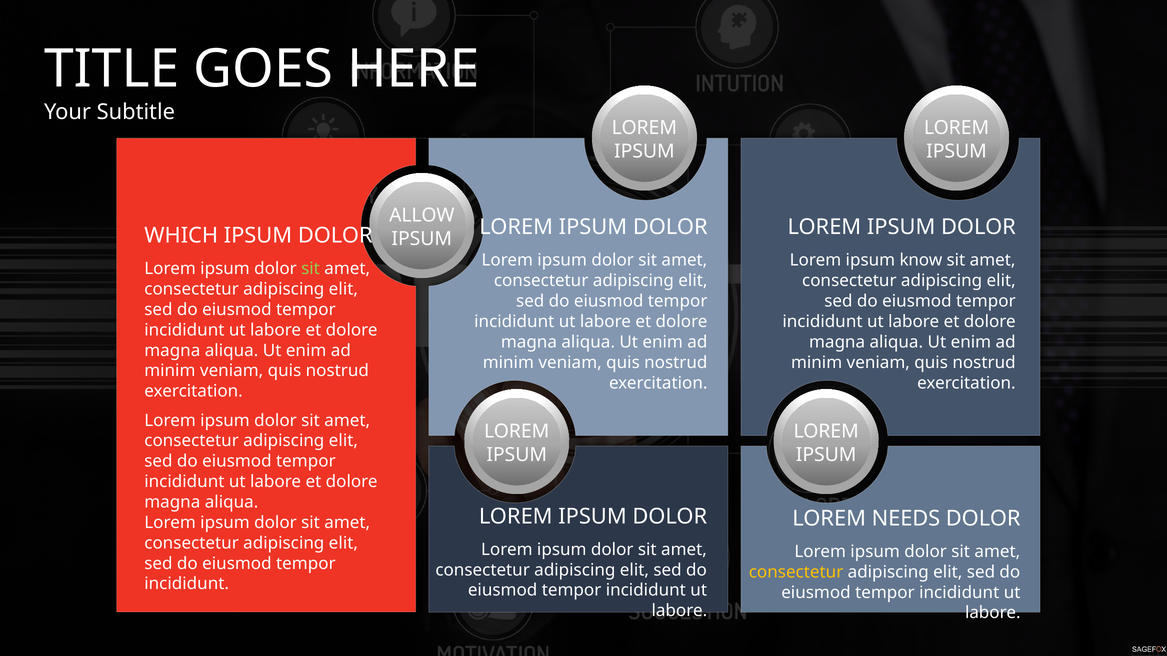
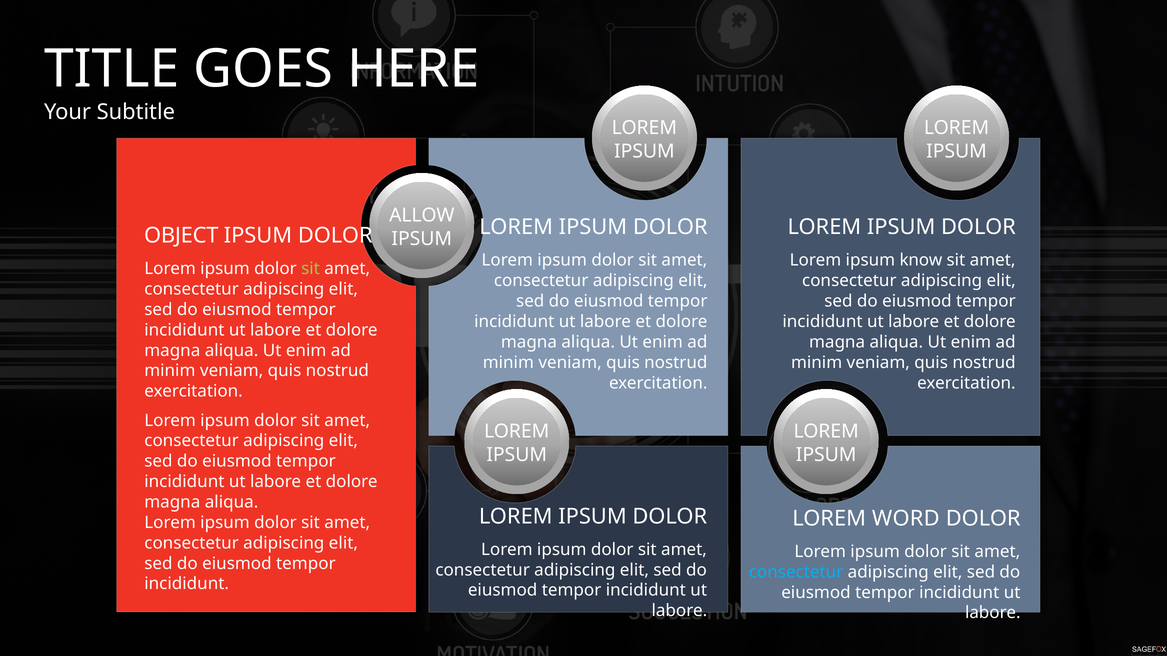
WHICH: WHICH -> OBJECT (181, 236)
NEEDS: NEEDS -> WORD (906, 519)
consectetur colour: yellow -> light blue (796, 572)
